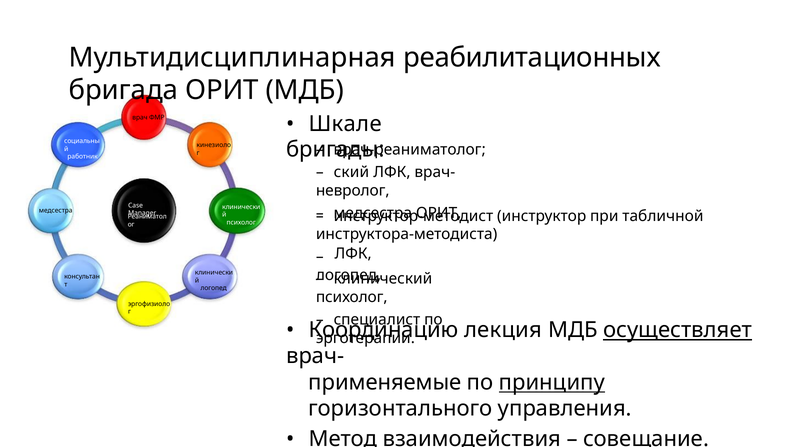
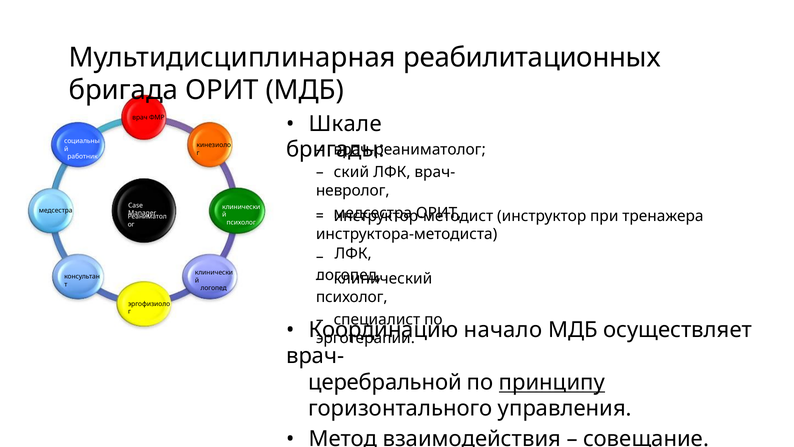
табличной: табличной -> тренажера (663, 216)
лекция: лекция -> начало (503, 330)
осуществляет underline: present -> none (678, 330)
применяемые: применяемые -> церебральной (385, 382)
